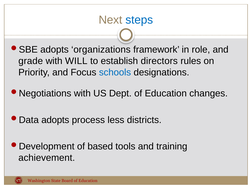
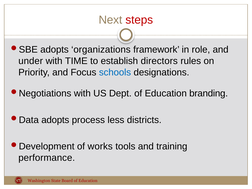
steps colour: blue -> red (139, 20)
grade: grade -> under (31, 61)
WILL: WILL -> TIME (76, 61)
changes: changes -> branding (209, 93)
based: based -> works (100, 146)
achievement: achievement -> performance (47, 158)
